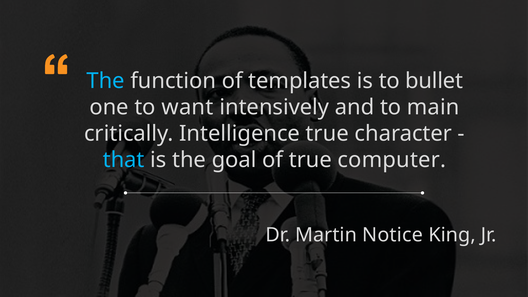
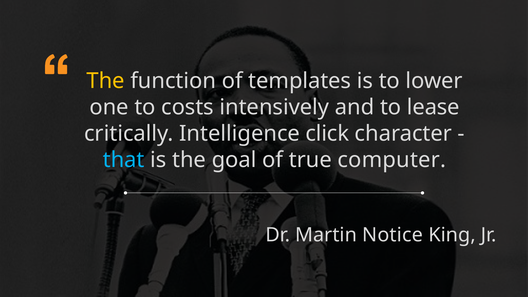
The colour: light blue -> yellow (106, 81)
bullet: bullet -> lower (434, 81)
want: want -> costs (188, 107)
main: main -> lease (433, 107)
Intelligence true: true -> click (327, 134)
